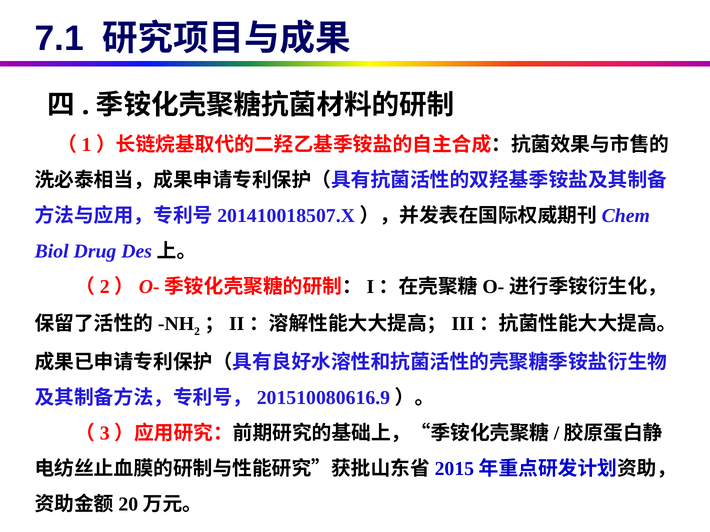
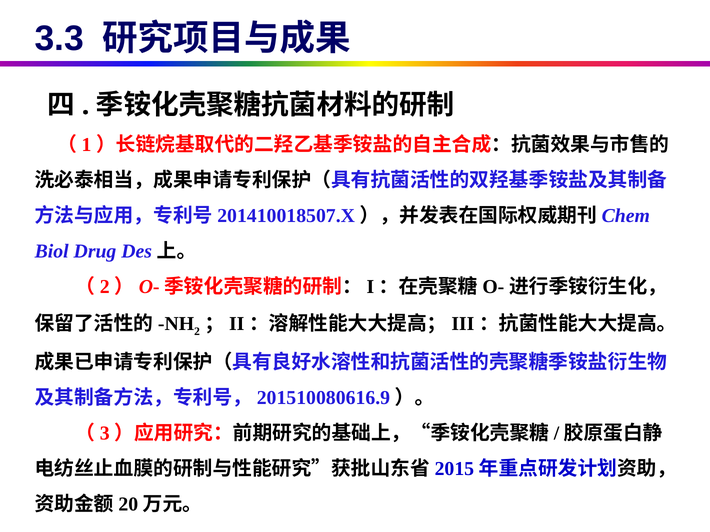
7.1: 7.1 -> 3.3 (59, 38)
